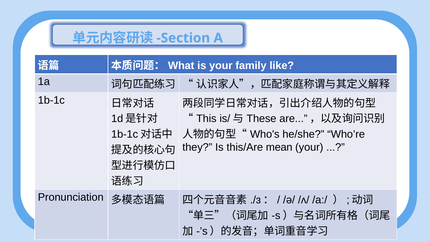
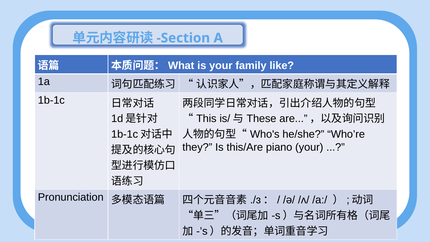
mean: mean -> piano (279, 147)
